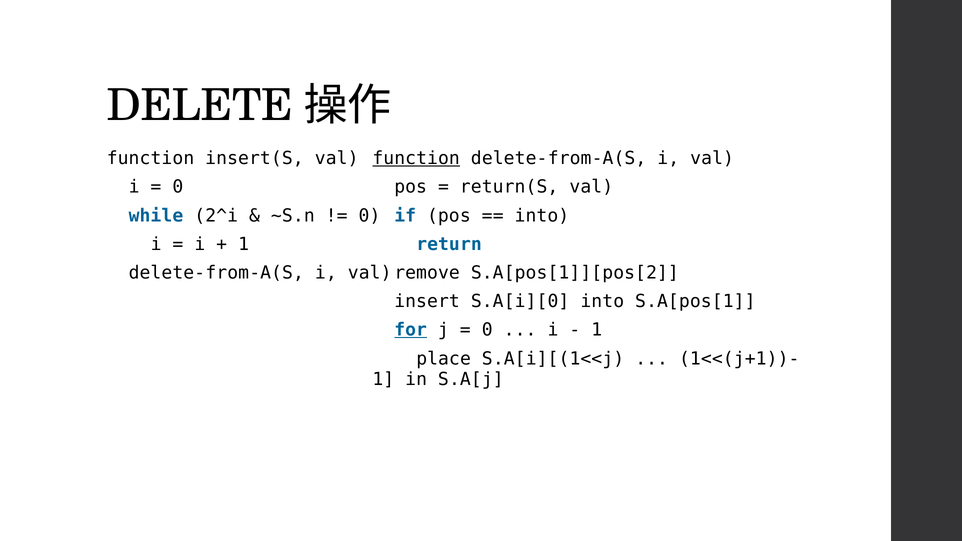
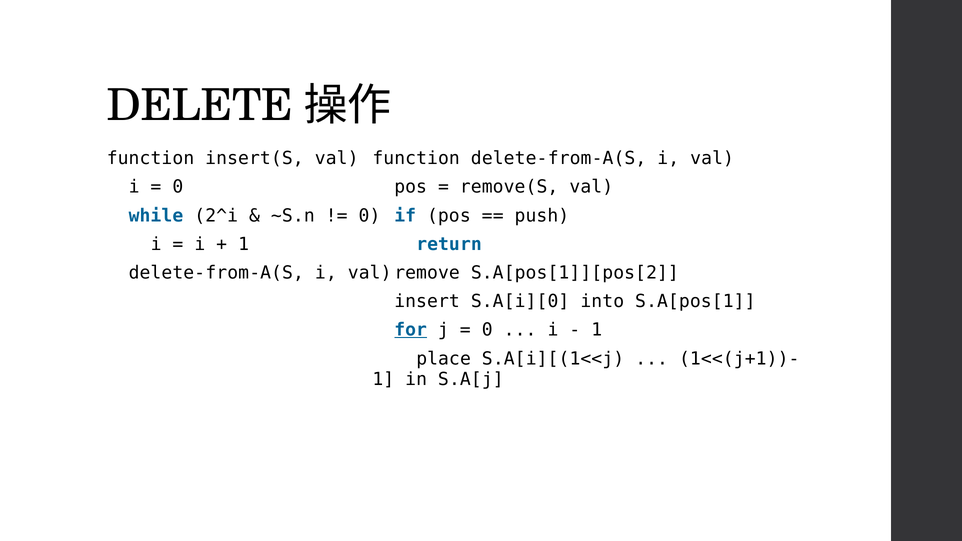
function underline: present -> none (416, 158)
return(S: return(S -> remove(S (509, 187)
into: into -> push (542, 216)
